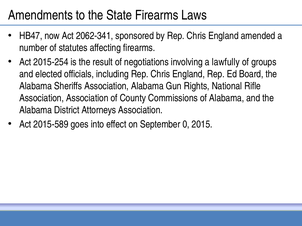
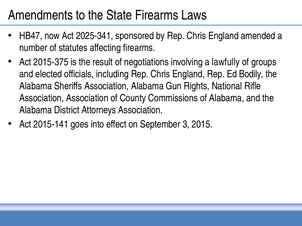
2062-341: 2062-341 -> 2025-341 (95, 36)
2015-254: 2015-254 -> 2015-375 (51, 62)
Board: Board -> Bodily (251, 74)
2015-589: 2015-589 -> 2015-141 (51, 125)
0: 0 -> 3 (186, 125)
